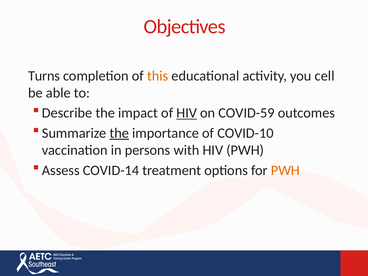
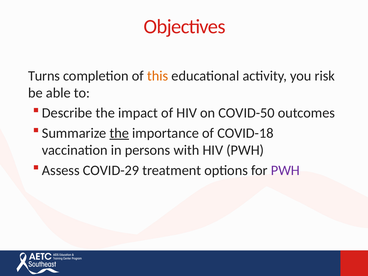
cell: cell -> risk (325, 76)
HIV underline: present -> none (187, 113)
COVID-59: COVID-59 -> COVID-50 (247, 113)
COVID-10: COVID-10 -> COVID-18 (245, 133)
COVID-14: COVID-14 -> COVID-29 (111, 170)
PWH colour: orange -> purple (285, 170)
